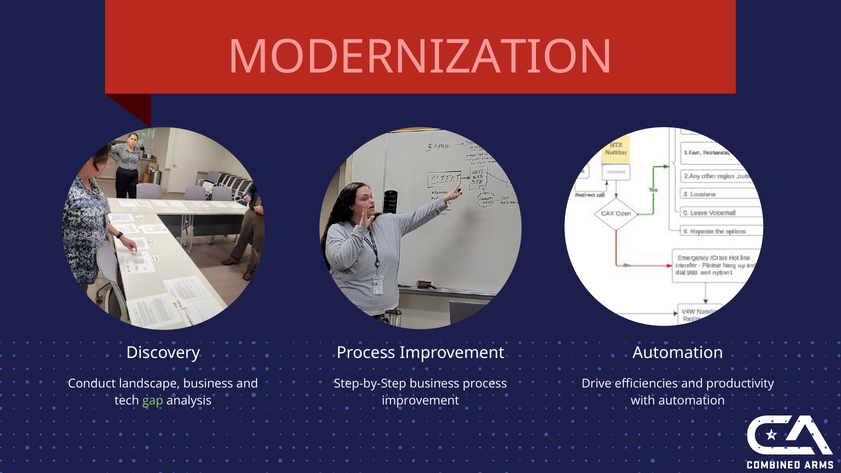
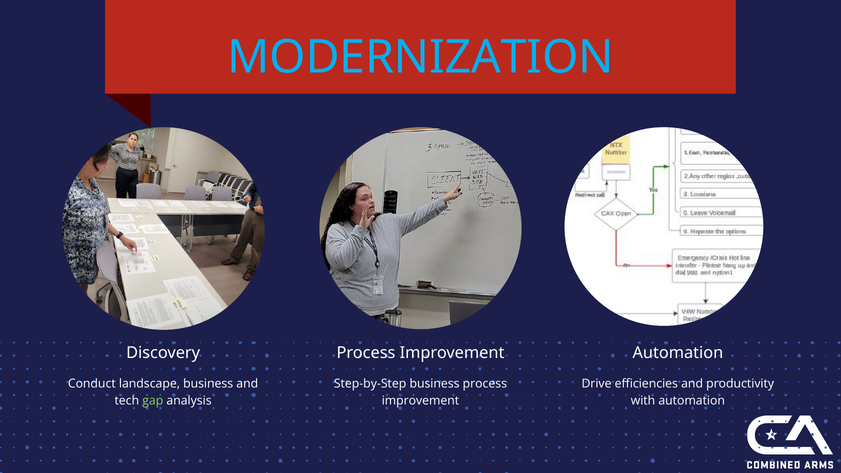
MODERNIZATION colour: pink -> light blue (420, 57)
